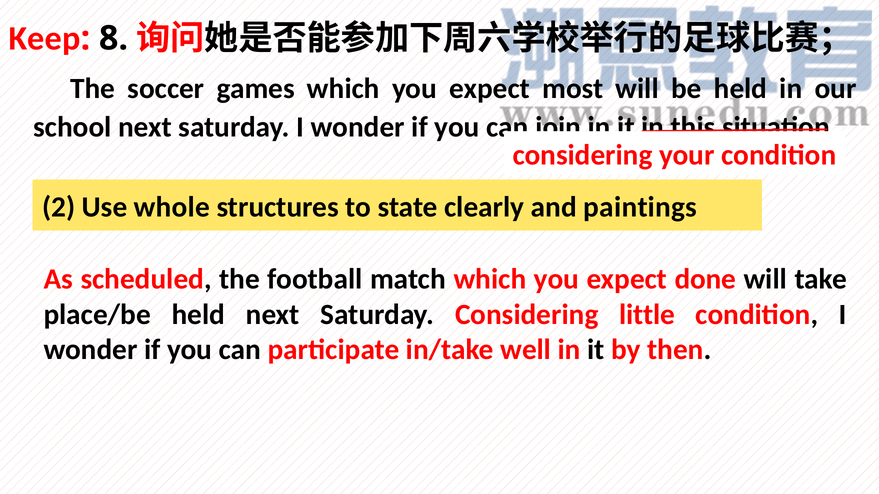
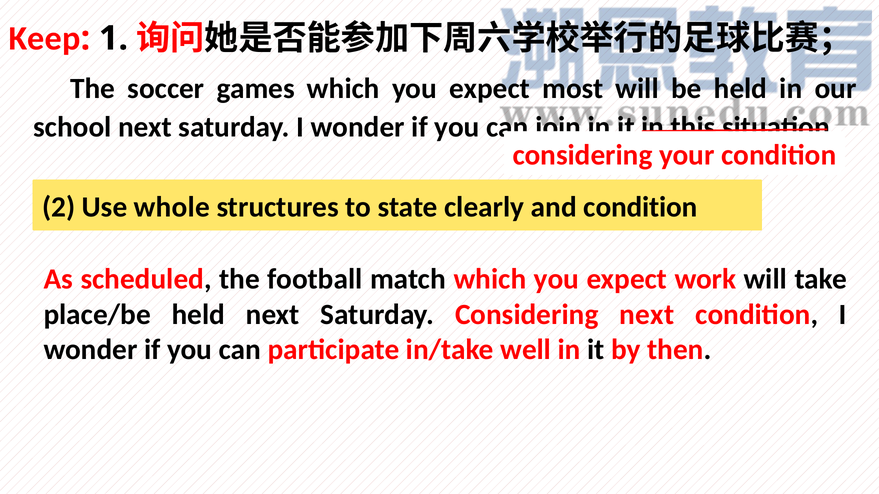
8: 8 -> 1 (113, 38)
and paintings: paintings -> condition (641, 207)
done: done -> work (705, 280)
Considering little: little -> next (647, 315)
